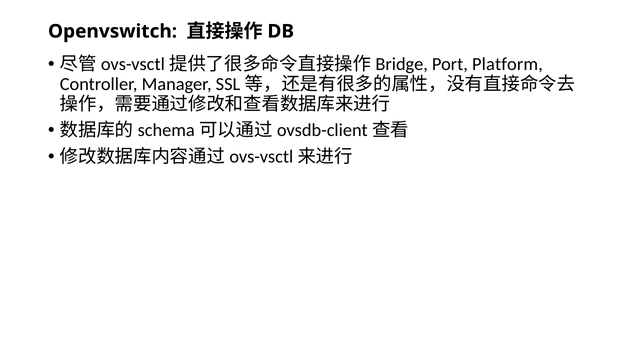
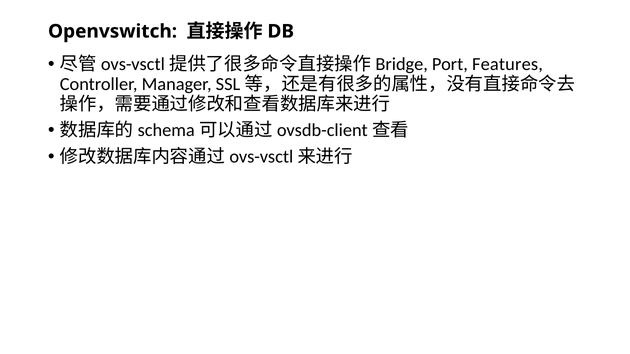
Platform: Platform -> Features (507, 64)
